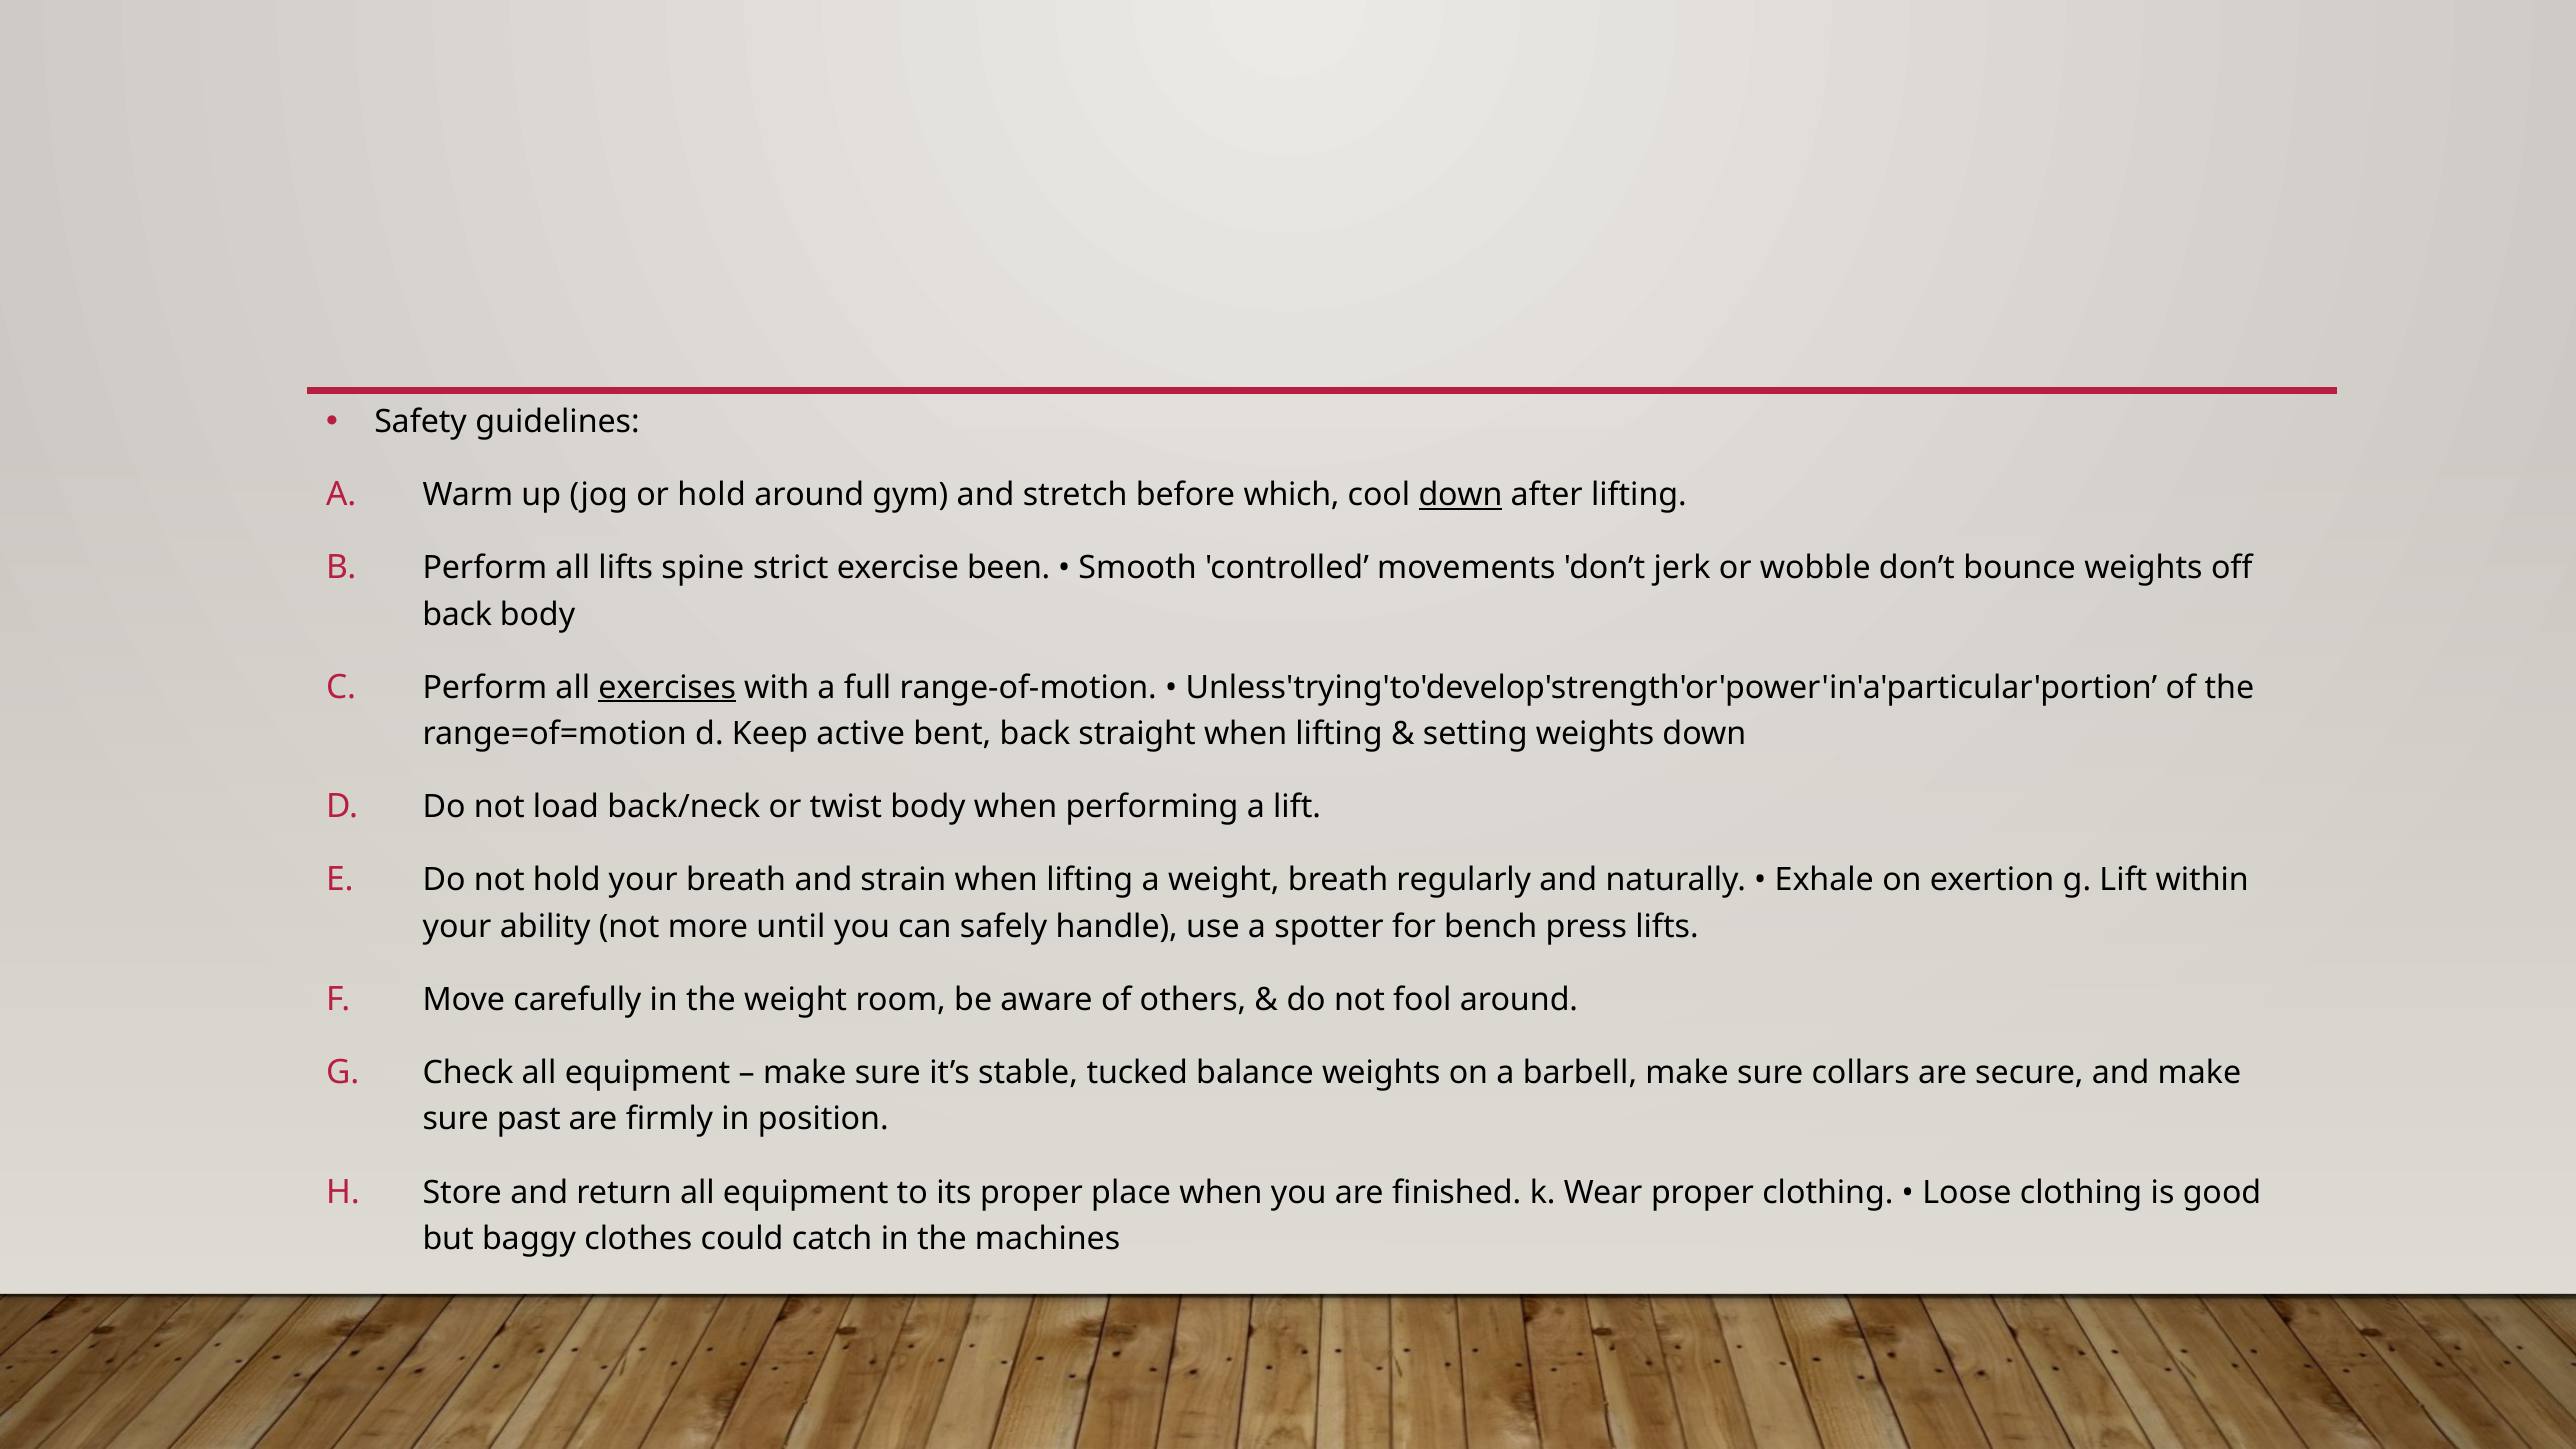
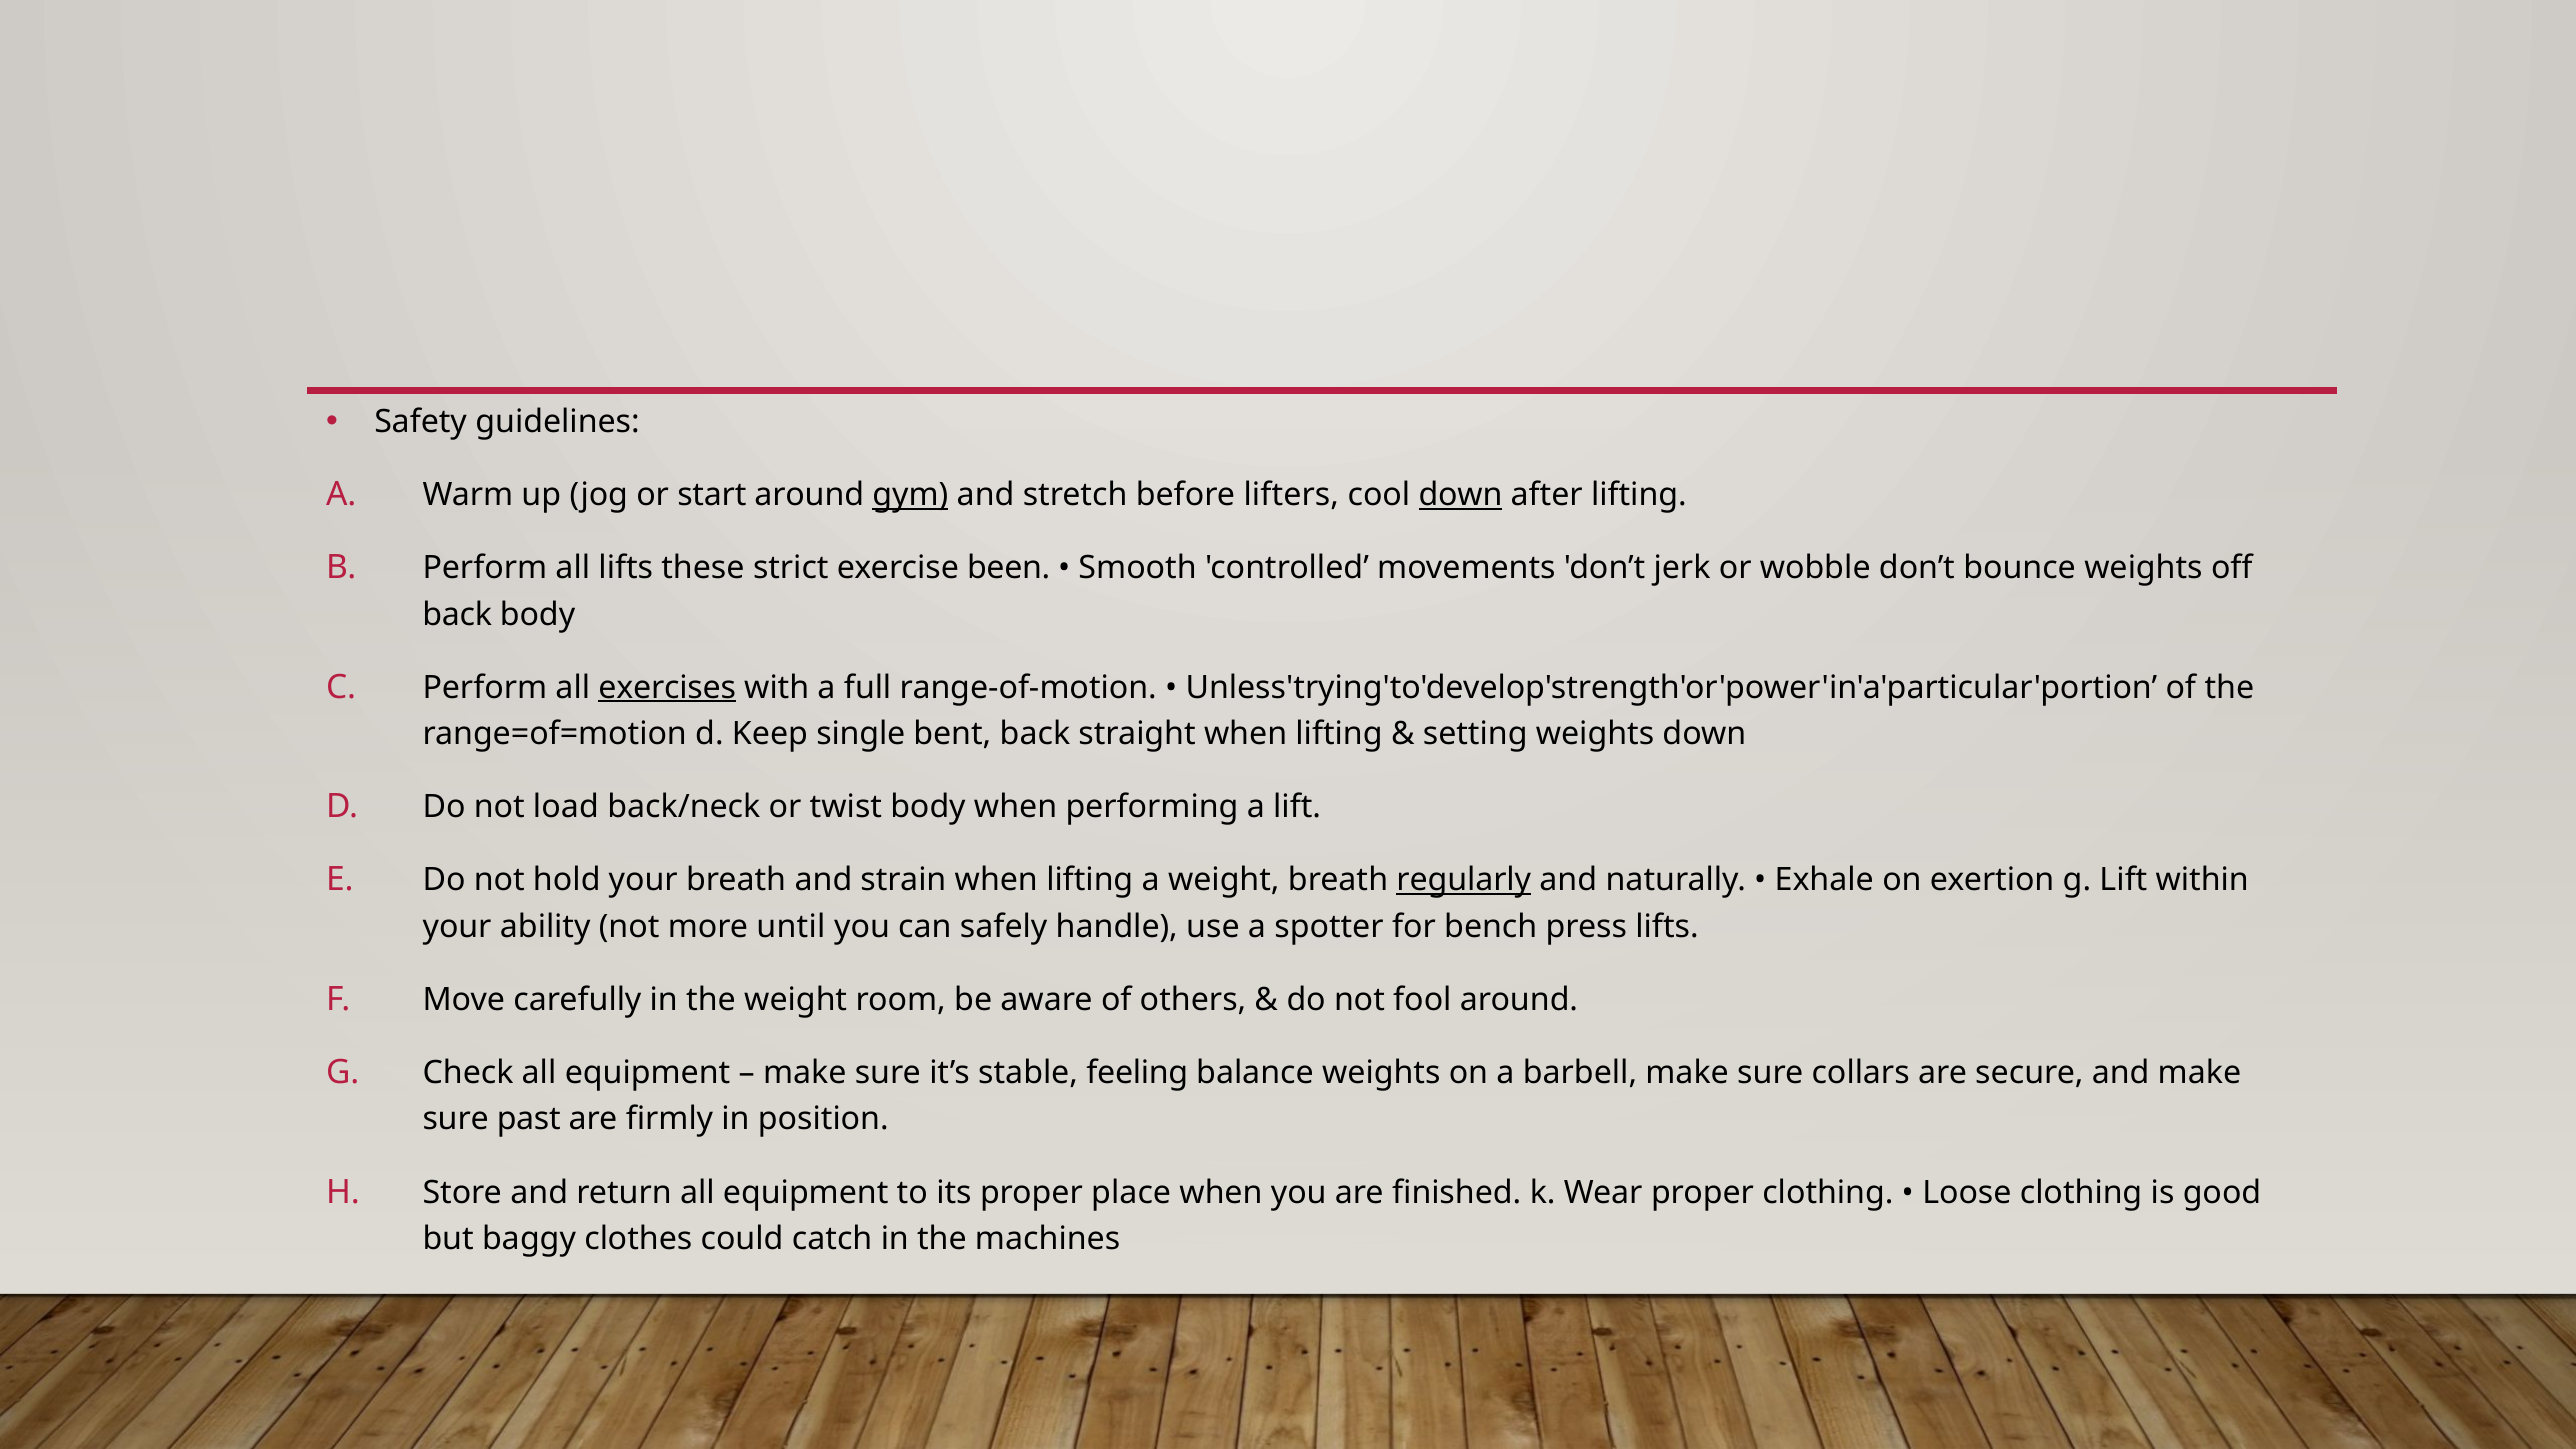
or hold: hold -> start (712, 495)
gym underline: none -> present (910, 495)
which: which -> lifters (1291, 495)
spine: spine -> these (703, 568)
active: active -> single (861, 734)
regularly underline: none -> present (1464, 880)
tucked: tucked -> feeling (1137, 1073)
